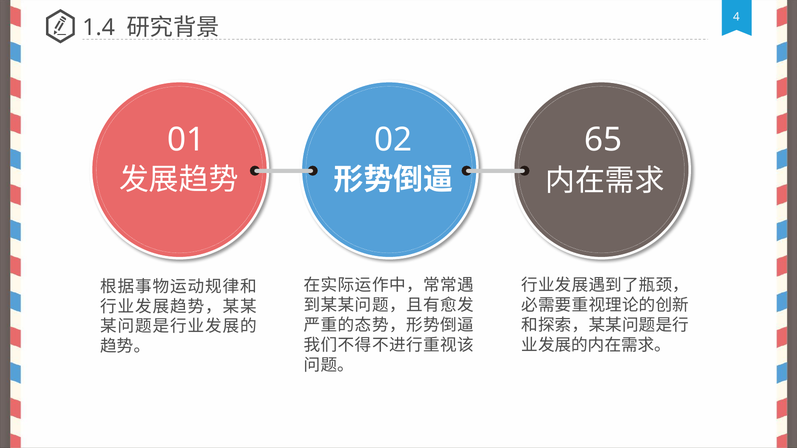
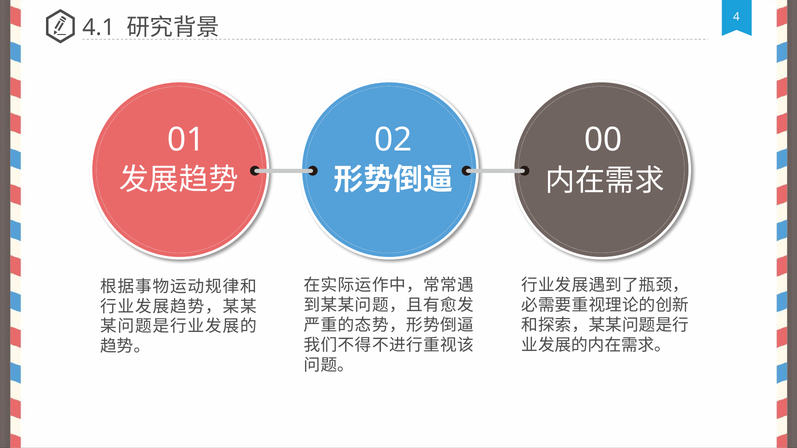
1.4: 1.4 -> 4.1 (99, 27)
65: 65 -> 00 (603, 140)
